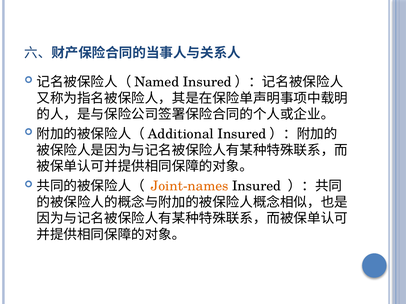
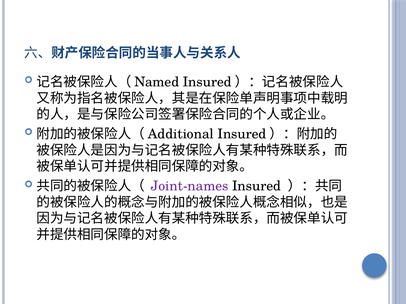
Joint-names colour: orange -> purple (190, 186)
